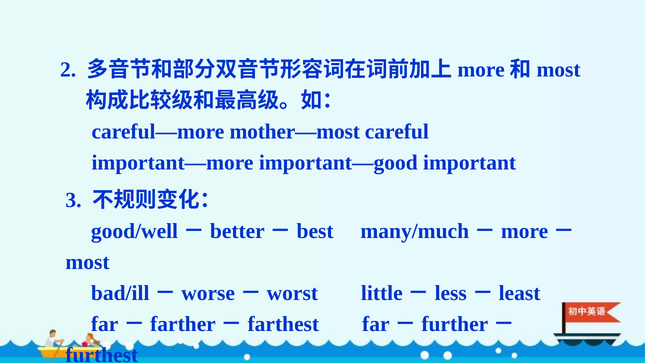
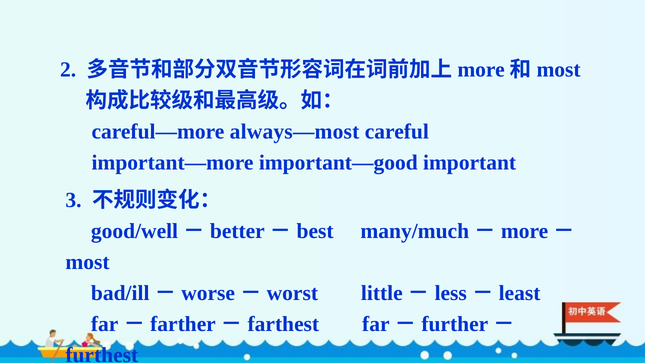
mother—most: mother—most -> always—most (295, 132)
